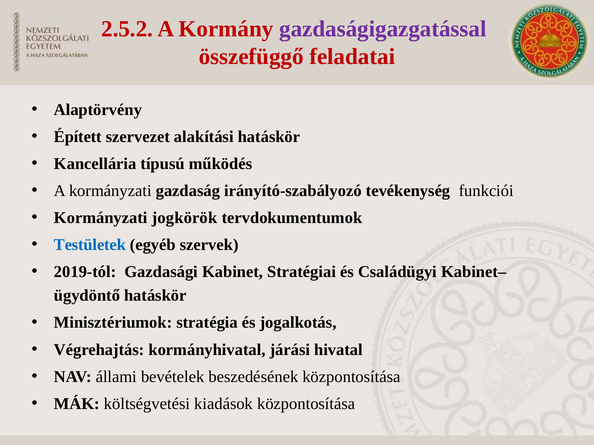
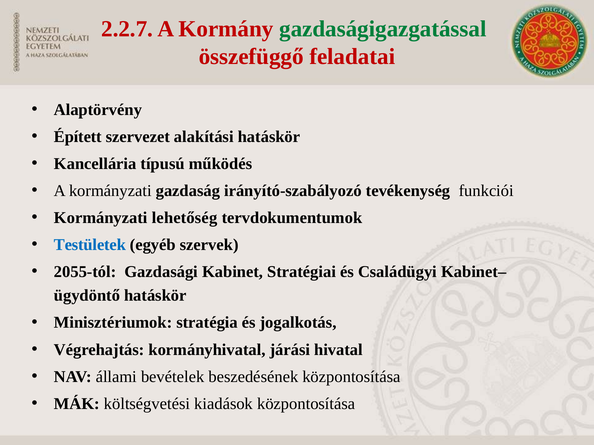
2.5.2: 2.5.2 -> 2.2.7 (127, 29)
gazdaságigazgatással colour: purple -> green (383, 29)
jogkörök: jogkörök -> lehetőség (185, 218)
2019-tól: 2019-tól -> 2055-tól (85, 272)
